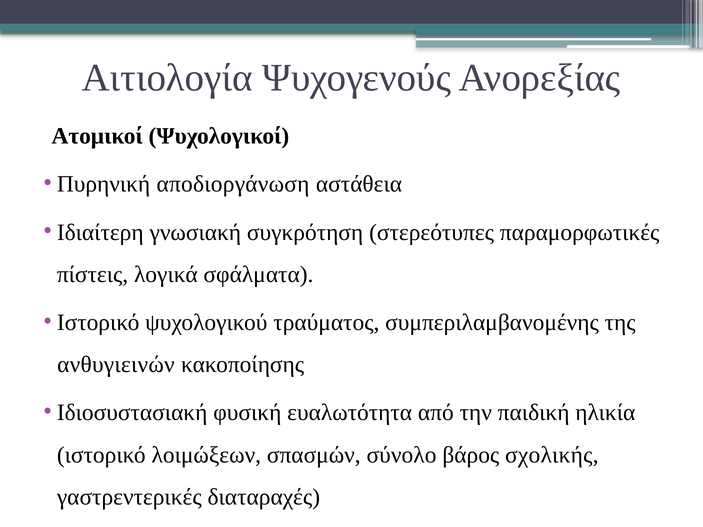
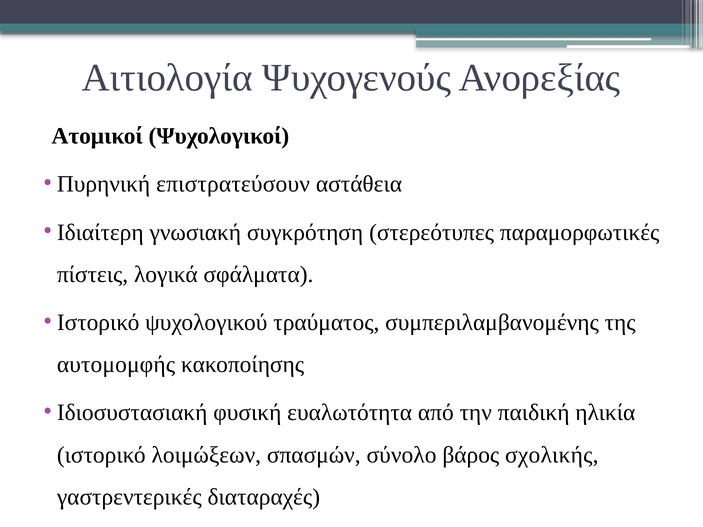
αποδιοργάνωση: αποδιοργάνωση -> επιστρατεύσουν (233, 184)
ανθυγιεινών: ανθυγιεινών -> αυτομομφής (116, 365)
